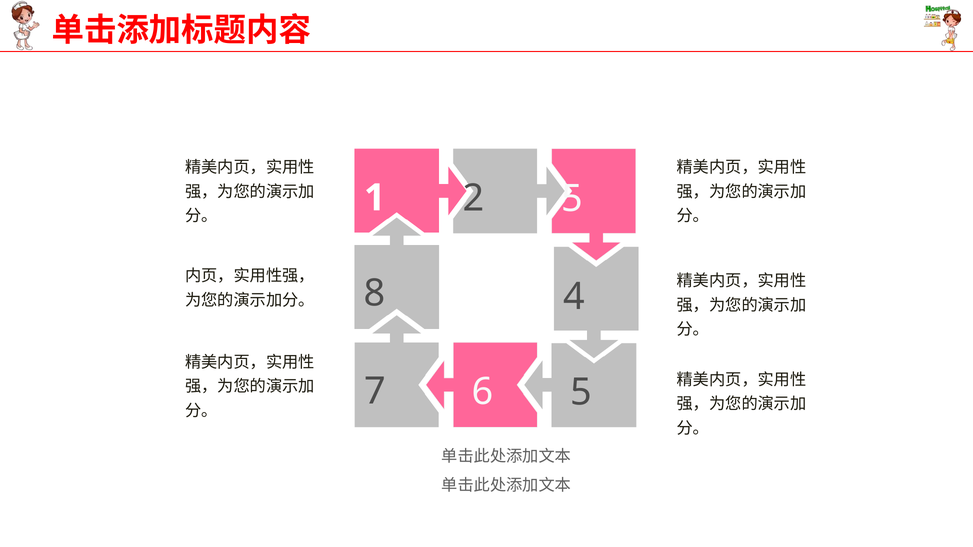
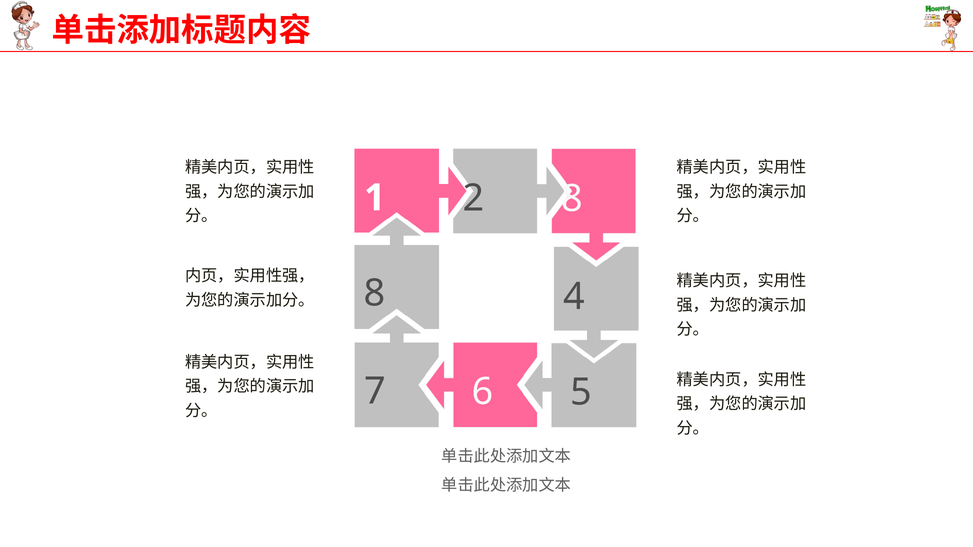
2 5: 5 -> 8 (572, 199)
